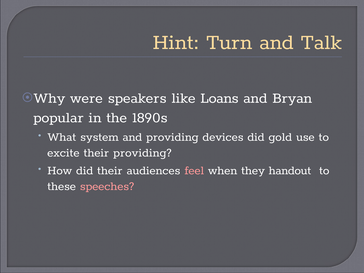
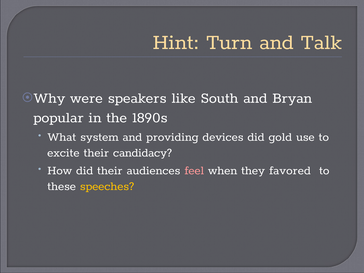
Loans: Loans -> South (219, 98)
their providing: providing -> candidacy (142, 152)
handout: handout -> favored (290, 170)
speeches colour: pink -> yellow (107, 186)
